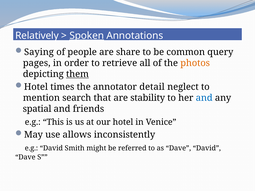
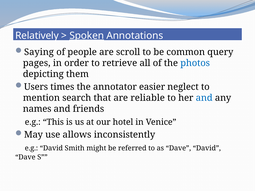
share: share -> scroll (128, 52)
photos colour: orange -> blue (195, 63)
them underline: present -> none (77, 74)
Hotel: Hotel -> Users (36, 87)
detail: detail -> easier (152, 87)
stability: stability -> reliable (148, 98)
spatial: spatial -> names (37, 109)
